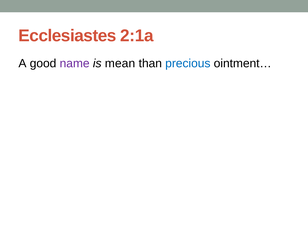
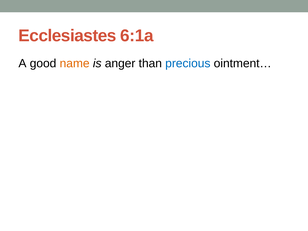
2:1a: 2:1a -> 6:1a (137, 36)
name colour: purple -> orange (75, 63)
mean: mean -> anger (120, 63)
